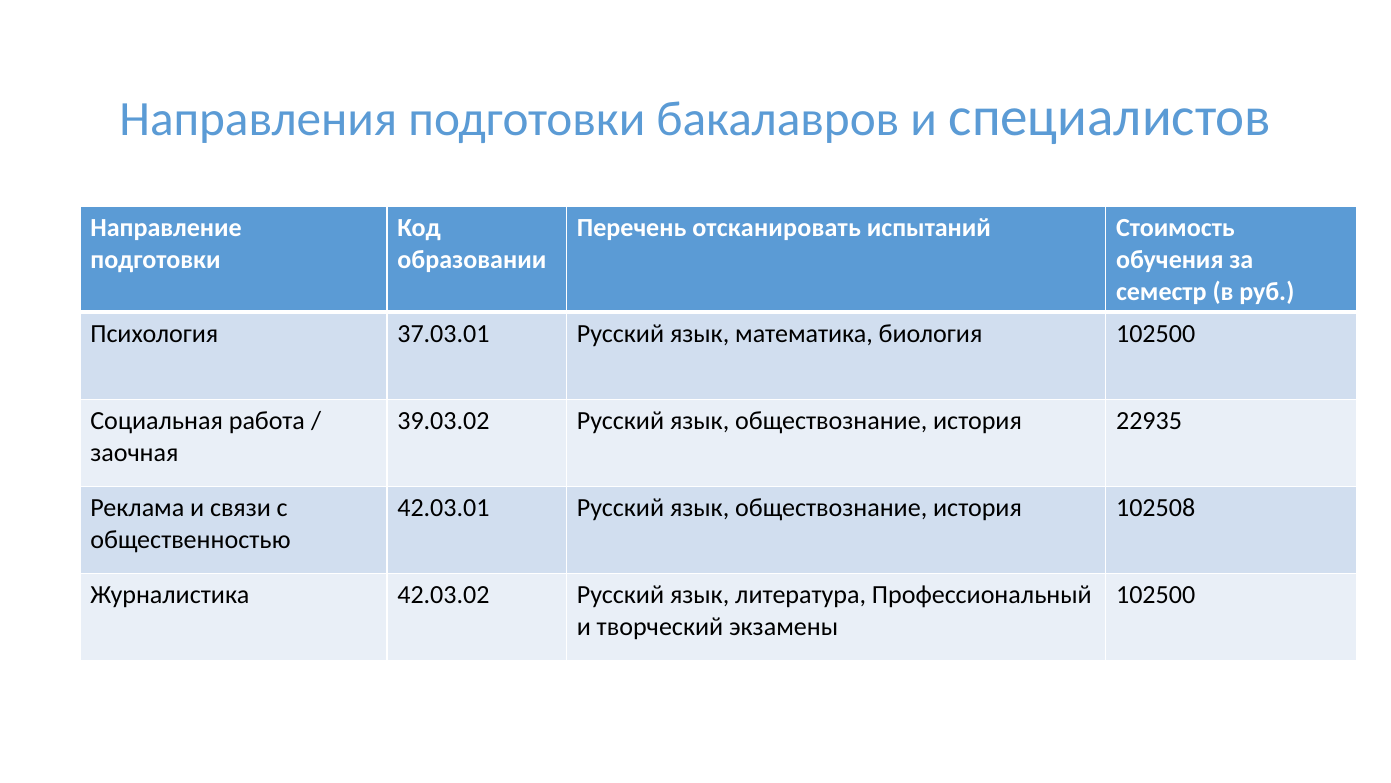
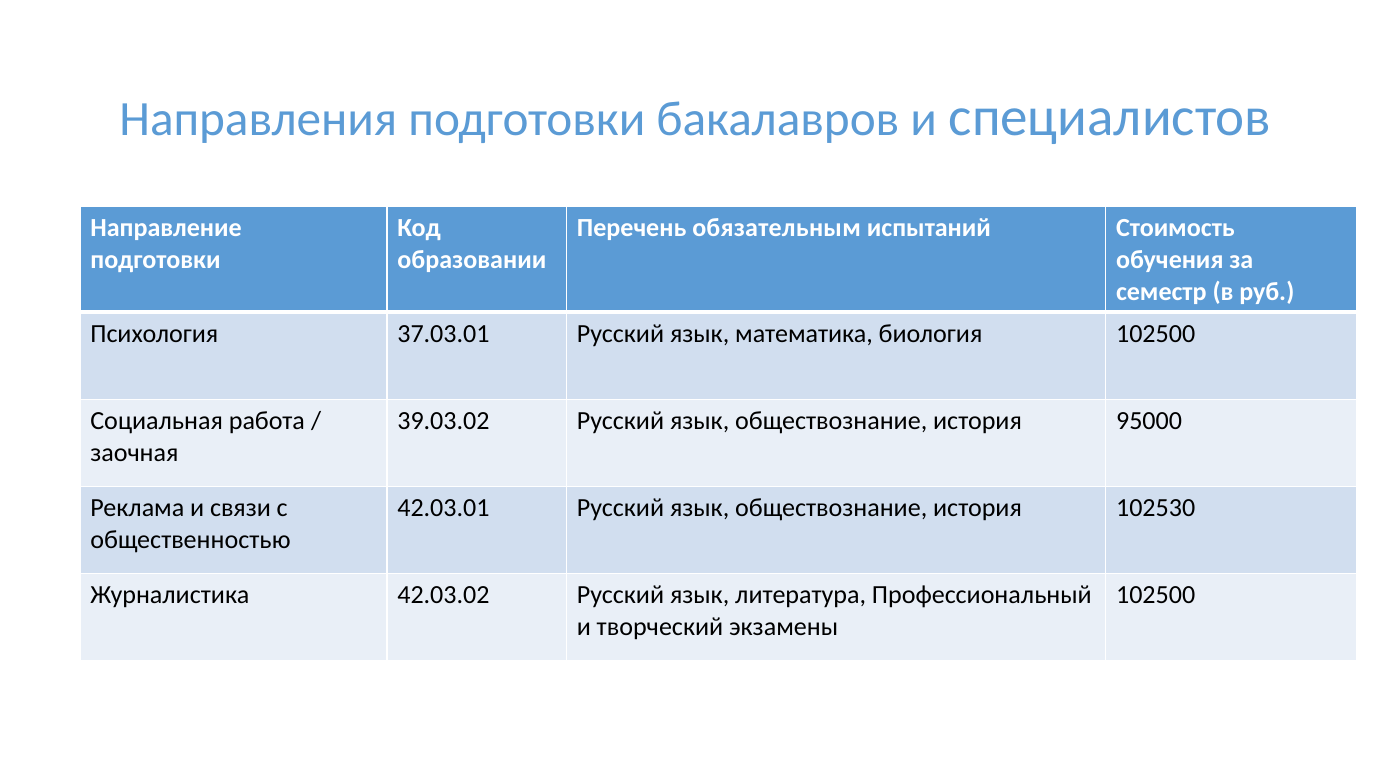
отсканировать: отсканировать -> обязательным (777, 228)
22935: 22935 -> 95000 (1149, 421)
102508: 102508 -> 102530 (1156, 507)
